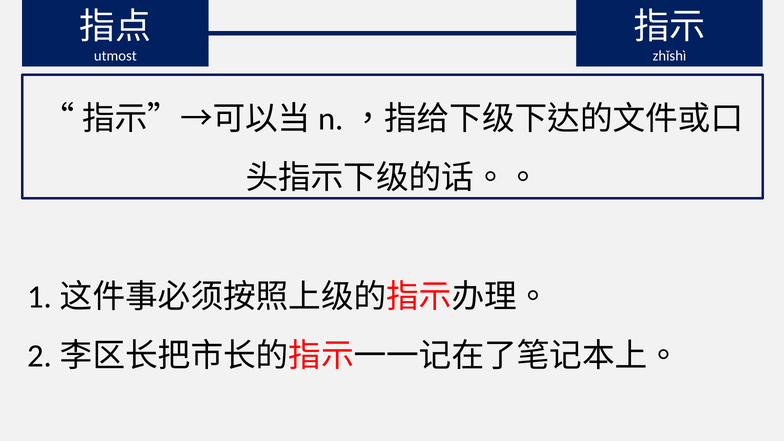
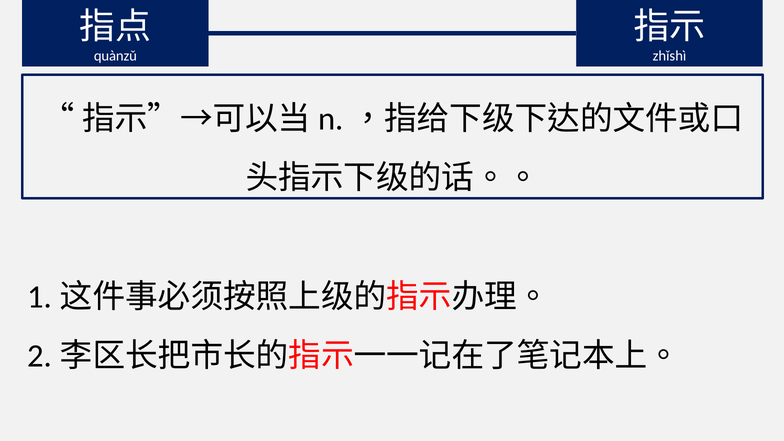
utmost: utmost -> quànzǔ (115, 56)
